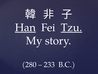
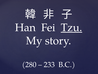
Han underline: present -> none (25, 27)
